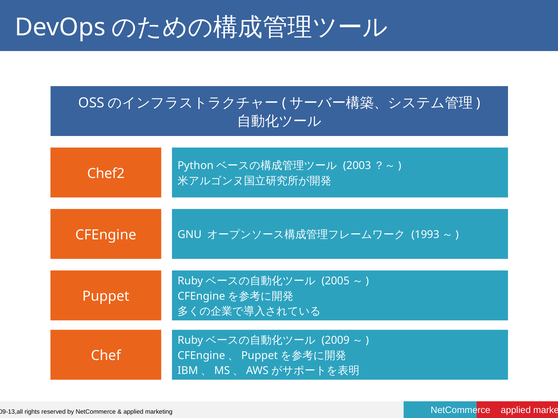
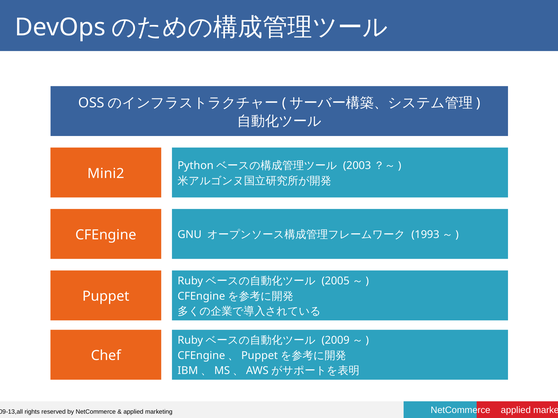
Chef2: Chef2 -> Mini2 (106, 174)
